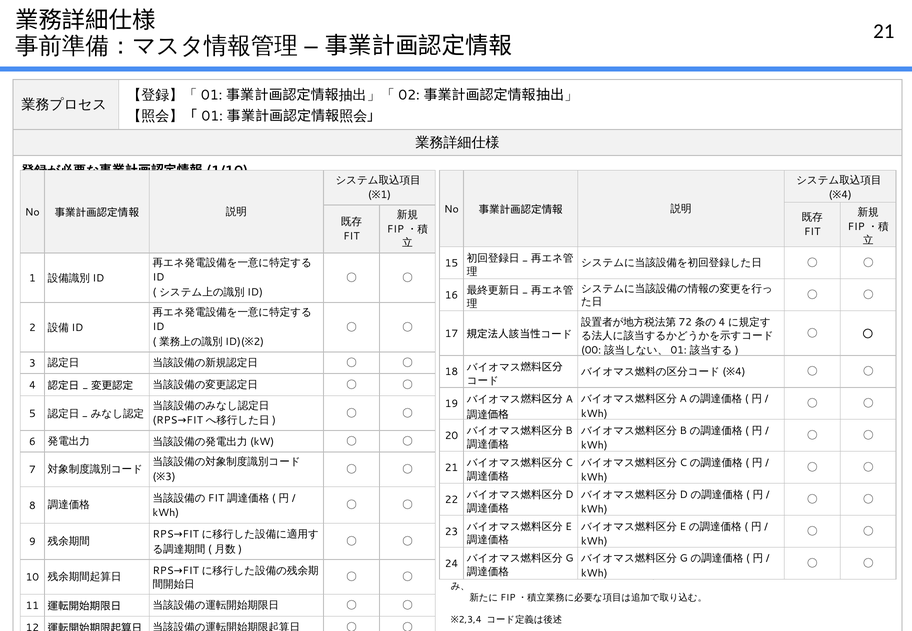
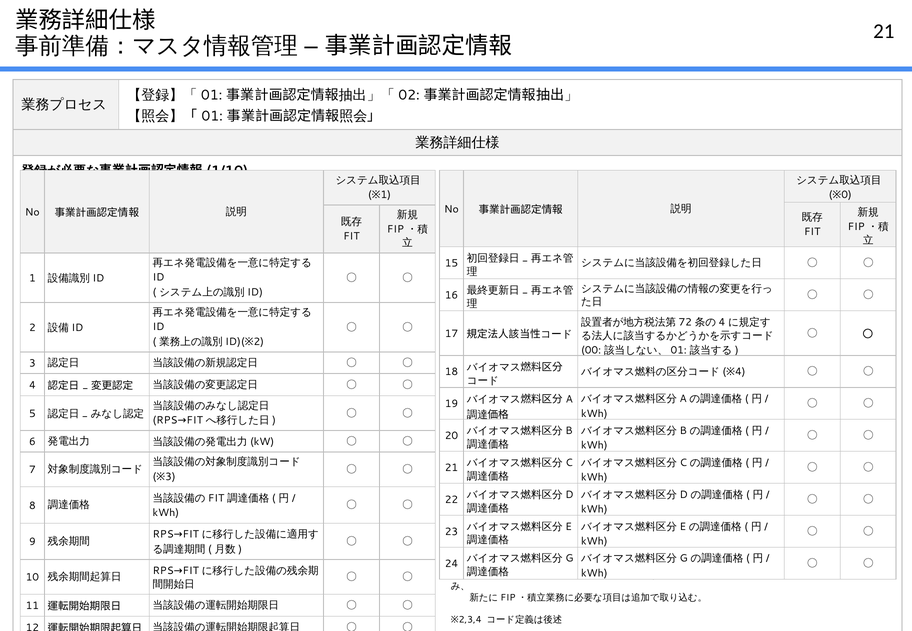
4: 4 -> 0 (847, 195)
